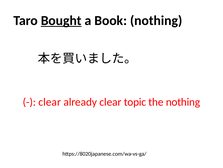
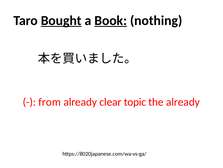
Book underline: none -> present (111, 21)
clear: clear -> from (50, 102)
the nothing: nothing -> already (183, 102)
